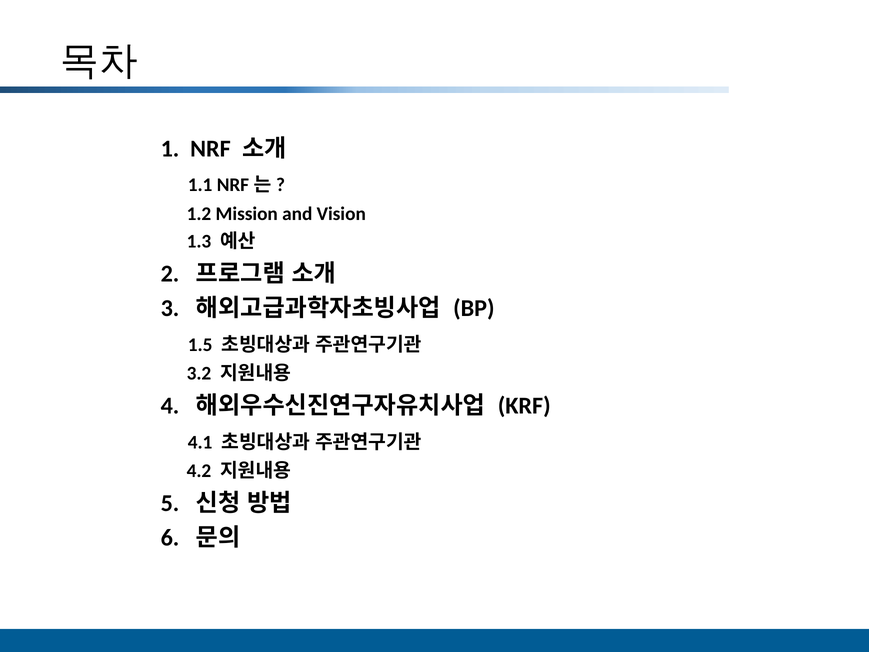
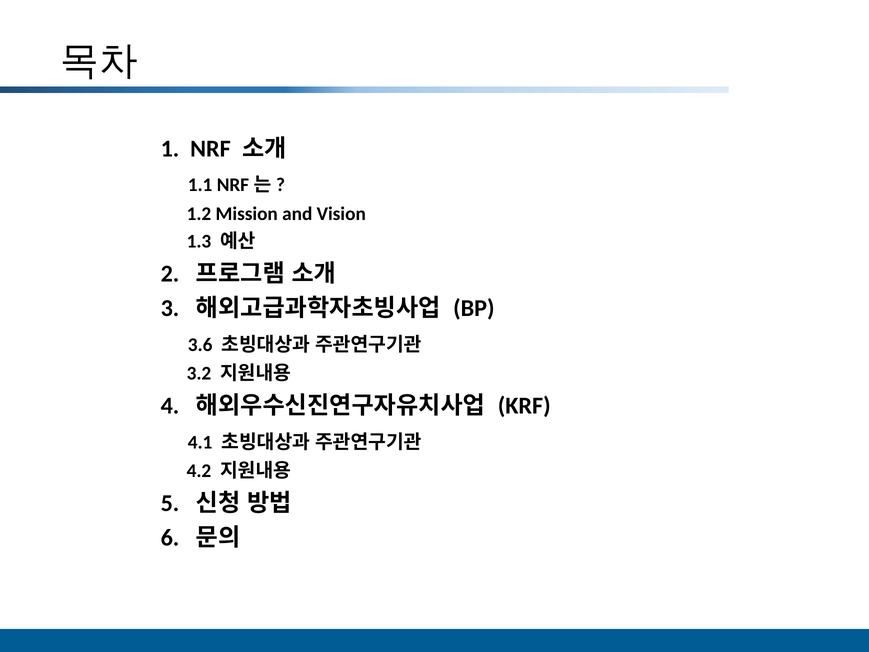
1.5: 1.5 -> 3.6 (200, 345)
